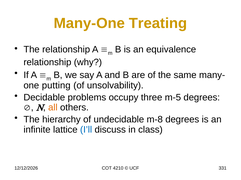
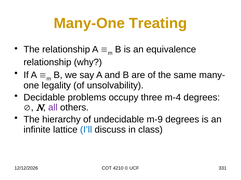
putting: putting -> legality (56, 86)
m-5: m-5 -> m-4 (173, 98)
all colour: orange -> purple (53, 108)
m-8: m-8 -> m-9 (155, 120)
